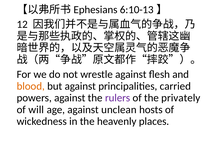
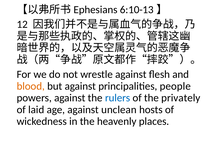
carried: carried -> people (175, 86)
rulers colour: purple -> blue (118, 98)
will: will -> laid (36, 109)
